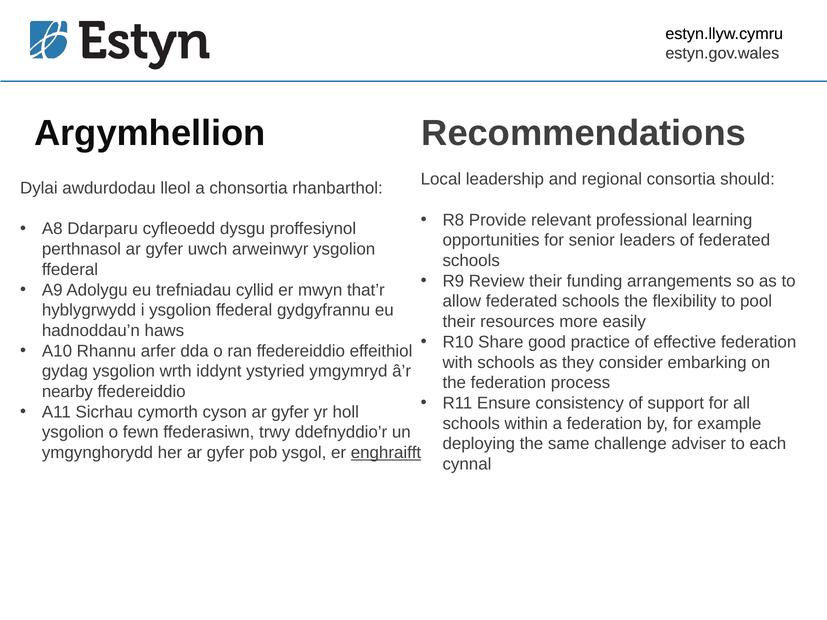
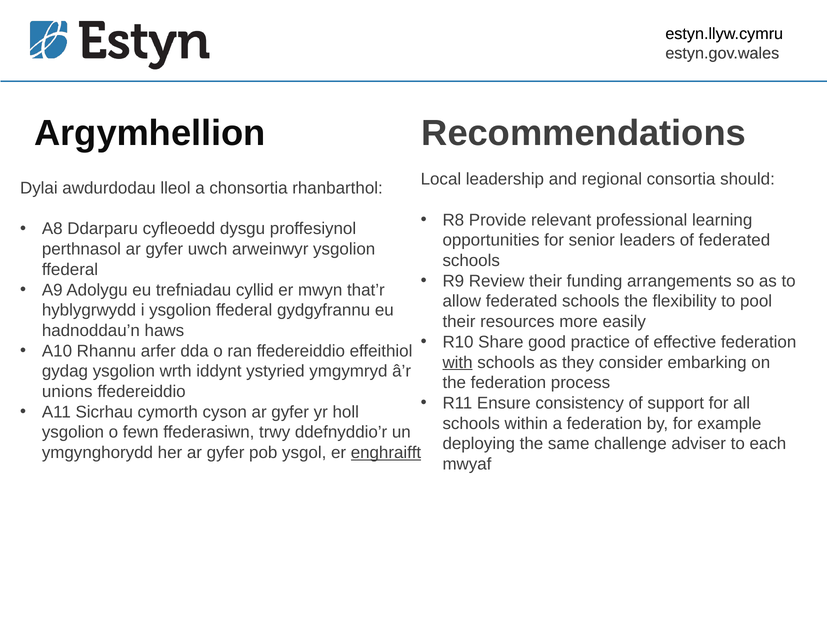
with underline: none -> present (458, 363)
nearby: nearby -> unions (67, 392)
cynnal: cynnal -> mwyaf (467, 464)
